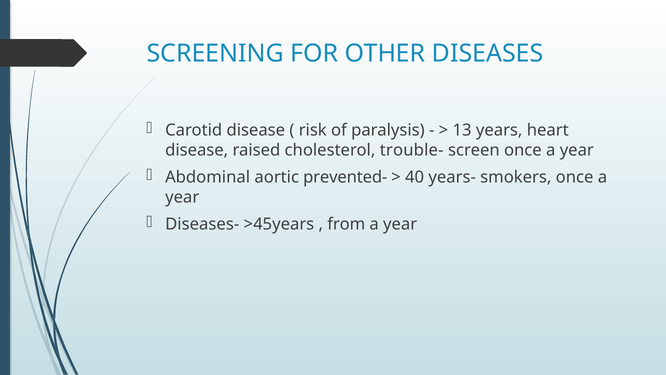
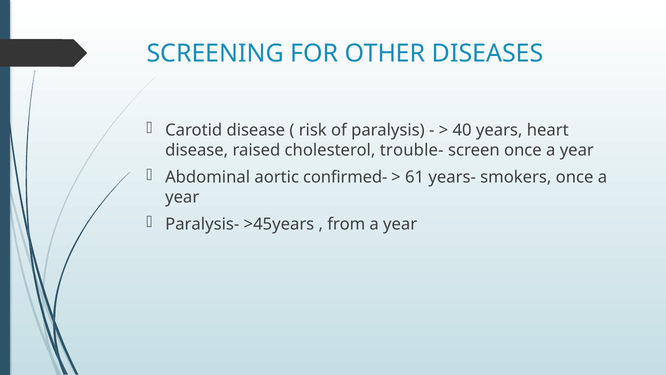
13: 13 -> 40 (462, 130)
prevented-: prevented- -> confirmed- (345, 177)
40: 40 -> 61 (415, 177)
Diseases-: Diseases- -> Paralysis- (202, 224)
